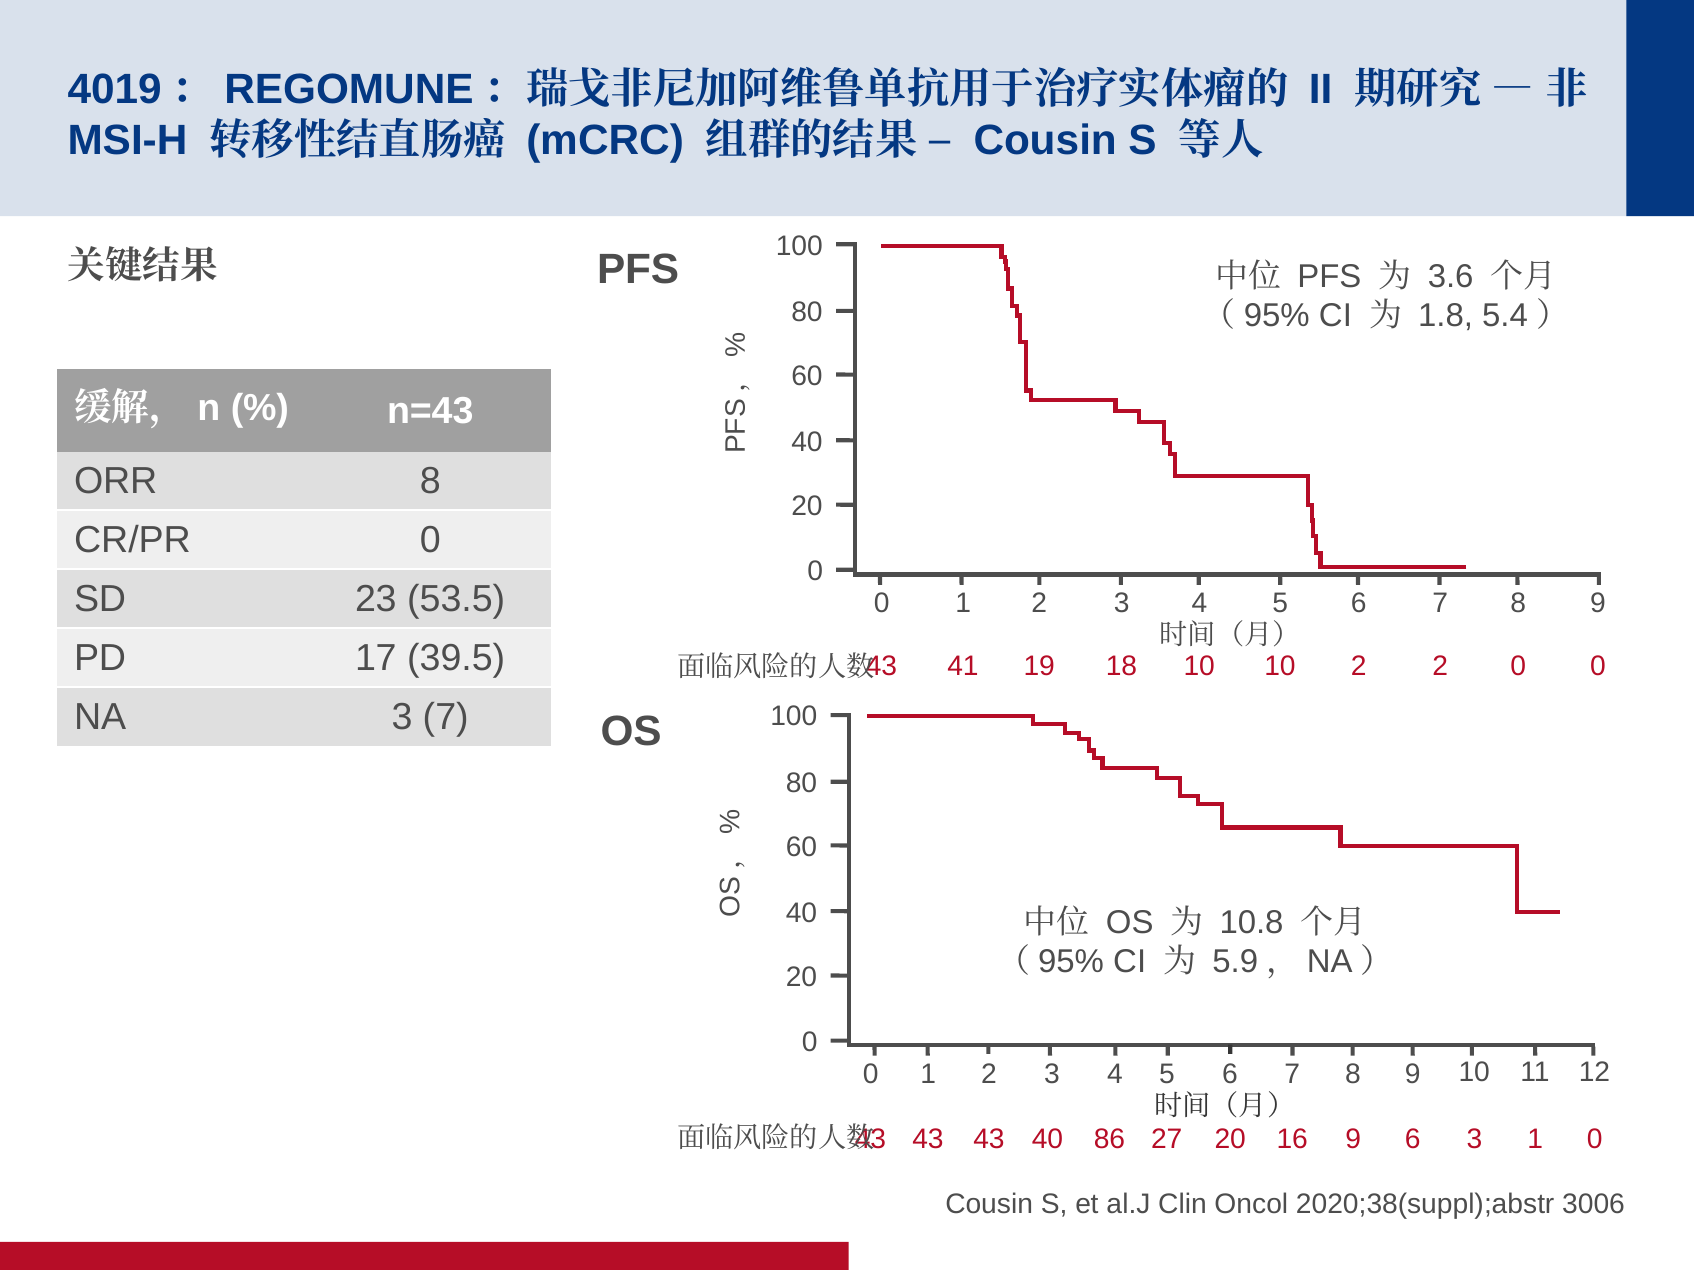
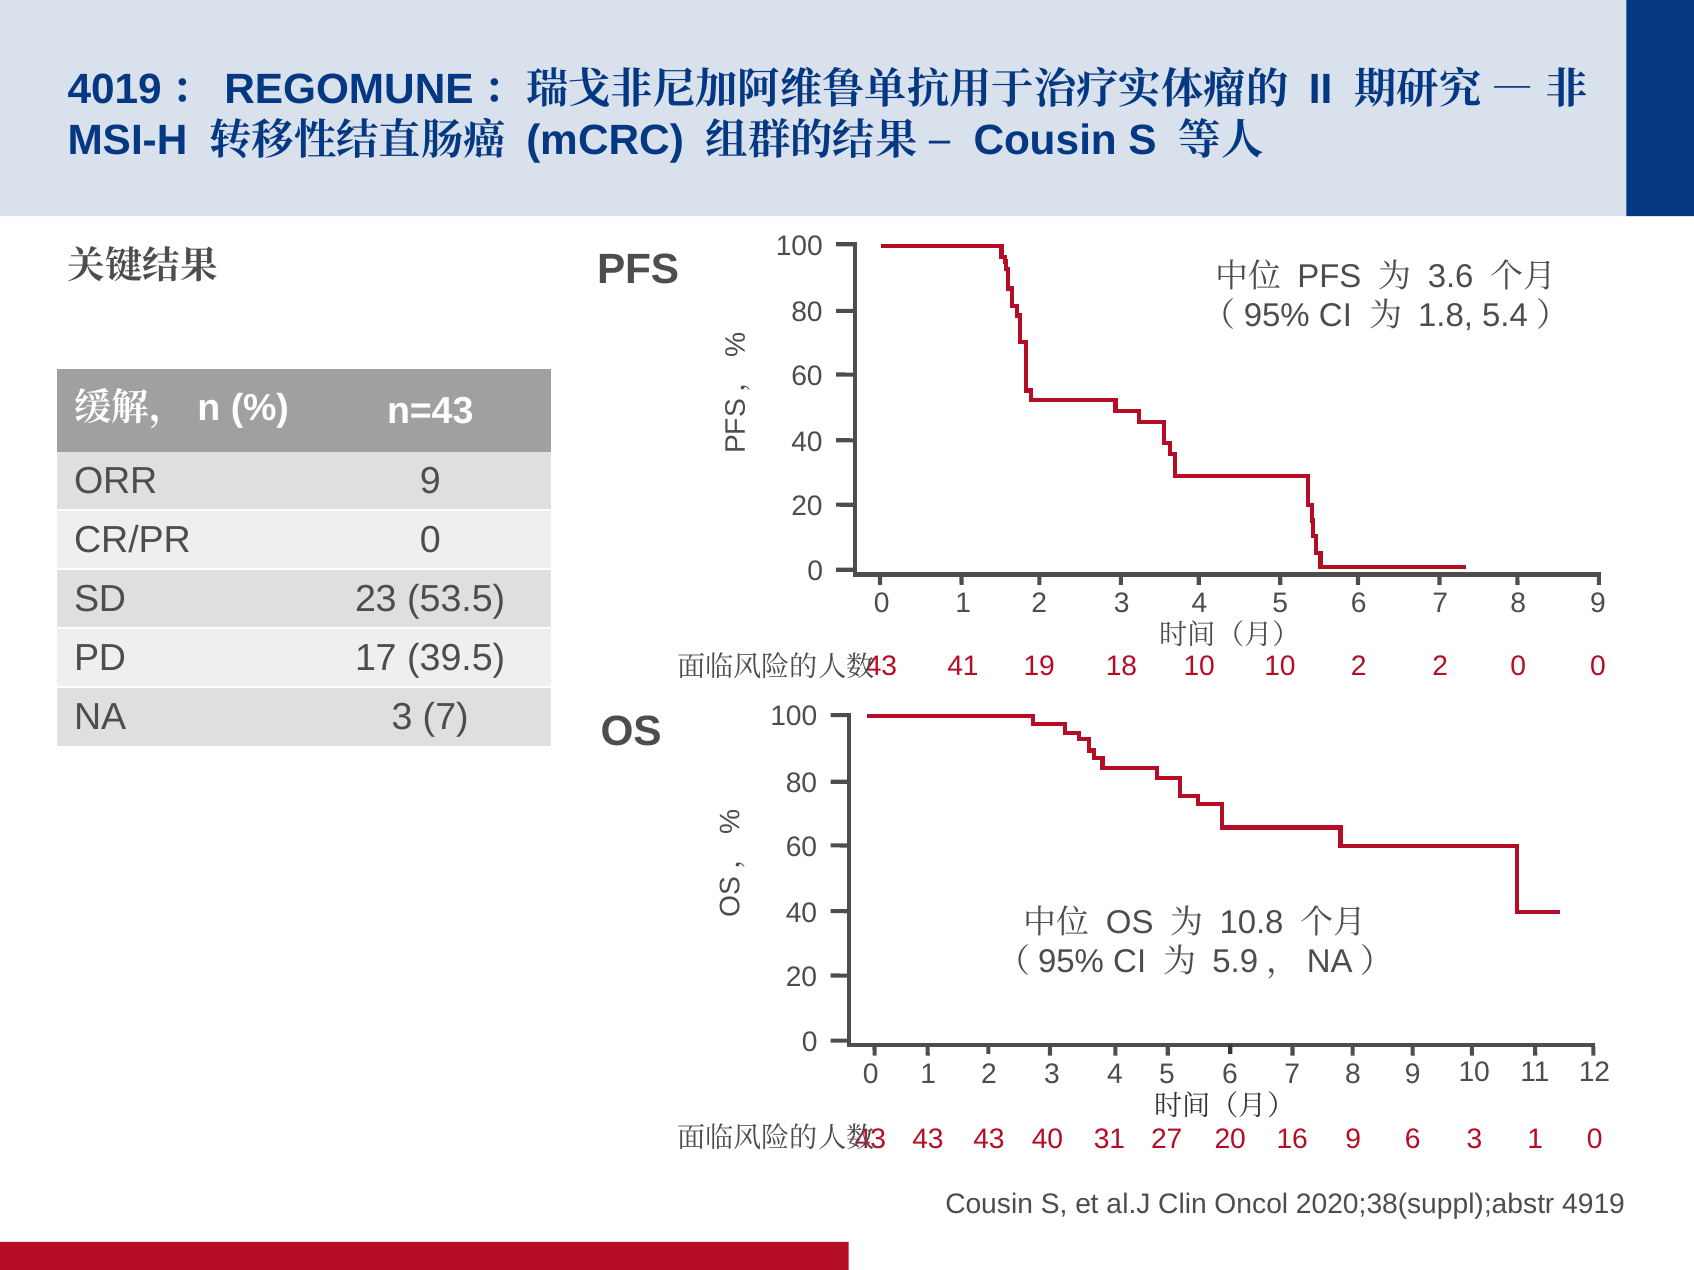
ORR 8: 8 -> 9 (430, 482)
86: 86 -> 31 (1110, 1140)
3006: 3006 -> 4919 (1594, 1205)
